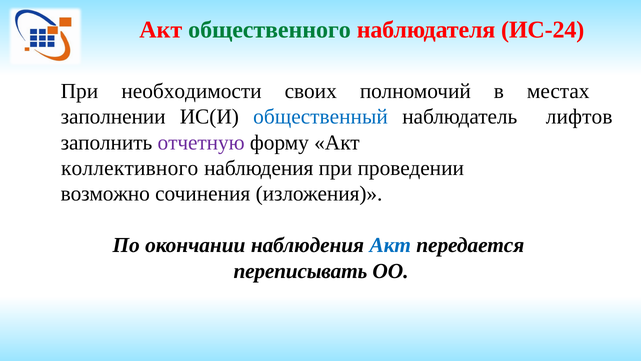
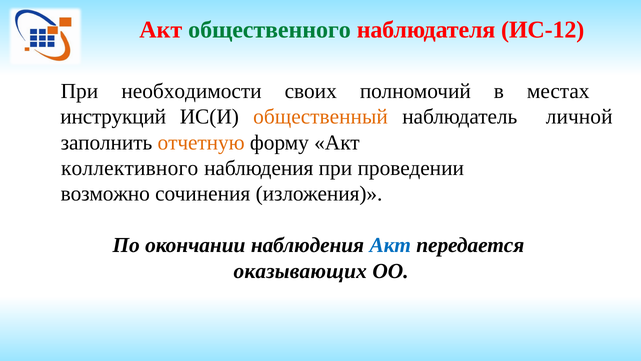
ИС-24: ИС-24 -> ИС-12 (543, 30)
заполнении: заполнении -> инструкций (113, 117)
общественный colour: blue -> orange (321, 117)
лифтов: лифтов -> личной (579, 117)
отчетную colour: purple -> orange (201, 142)
переписывать: переписывать -> оказывающих (300, 271)
